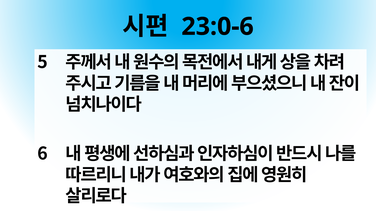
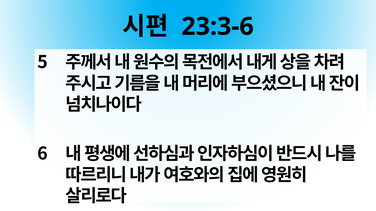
23:0-6: 23:0-6 -> 23:3-6 (218, 27)
